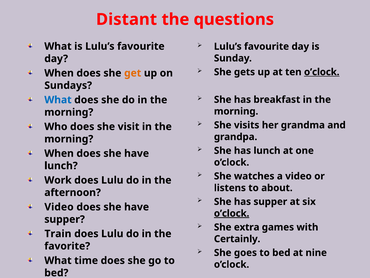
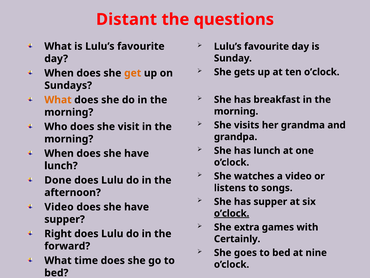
o’clock underline: present -> none (322, 72)
What colour: blue -> orange (58, 100)
Work: Work -> Done (58, 180)
about: about -> songs (277, 188)
Train: Train -> Right (58, 233)
favorite: favorite -> forward (67, 246)
